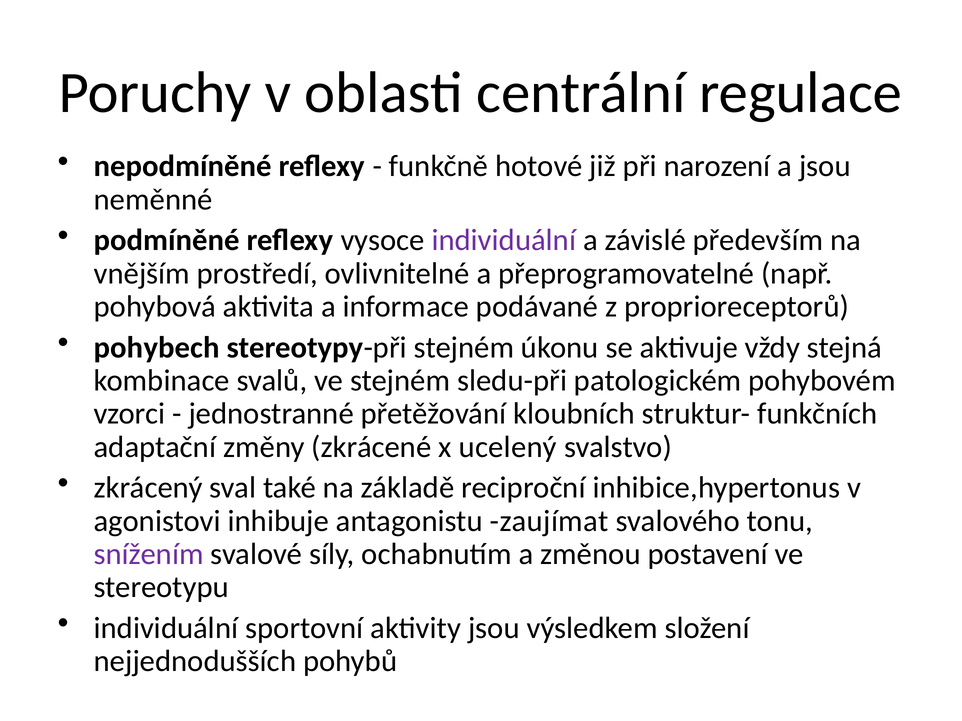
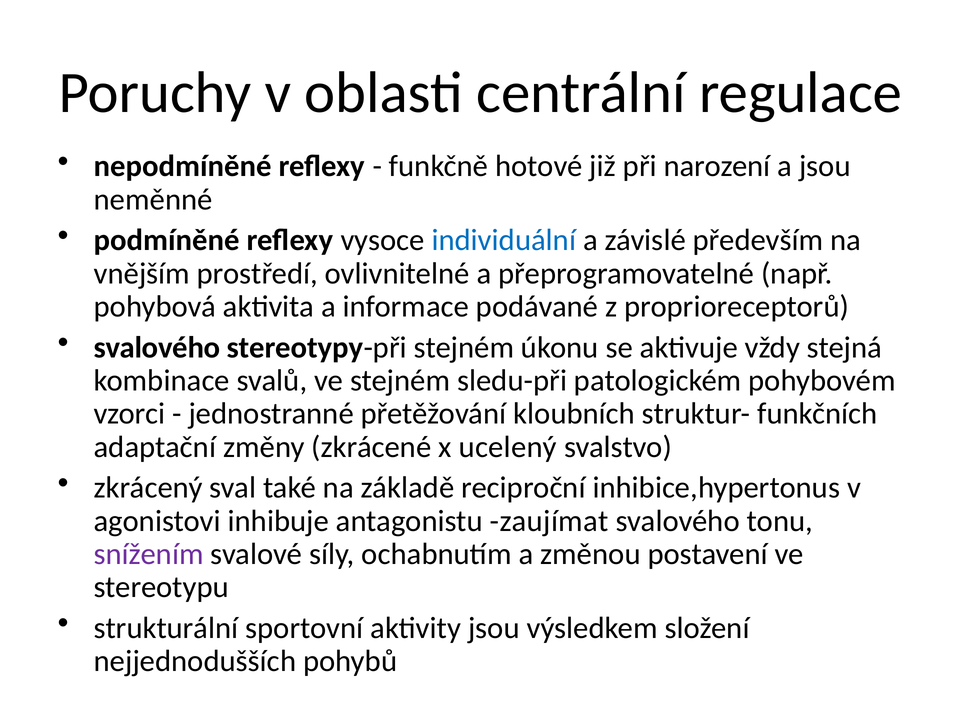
individuální colour: purple -> blue (504, 240)
pohybech: pohybech -> svalového (157, 348)
individuální: individuální -> strukturální (166, 628)
